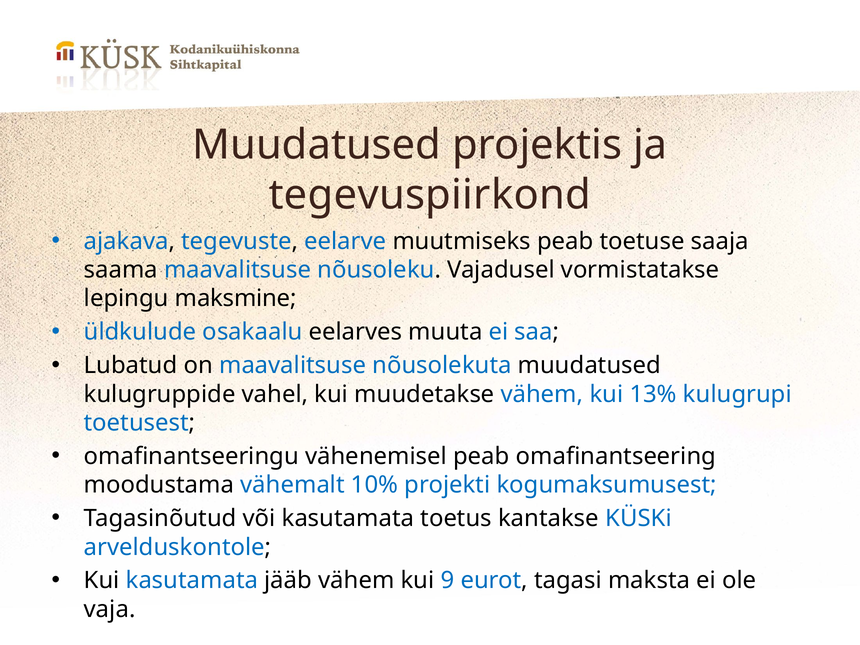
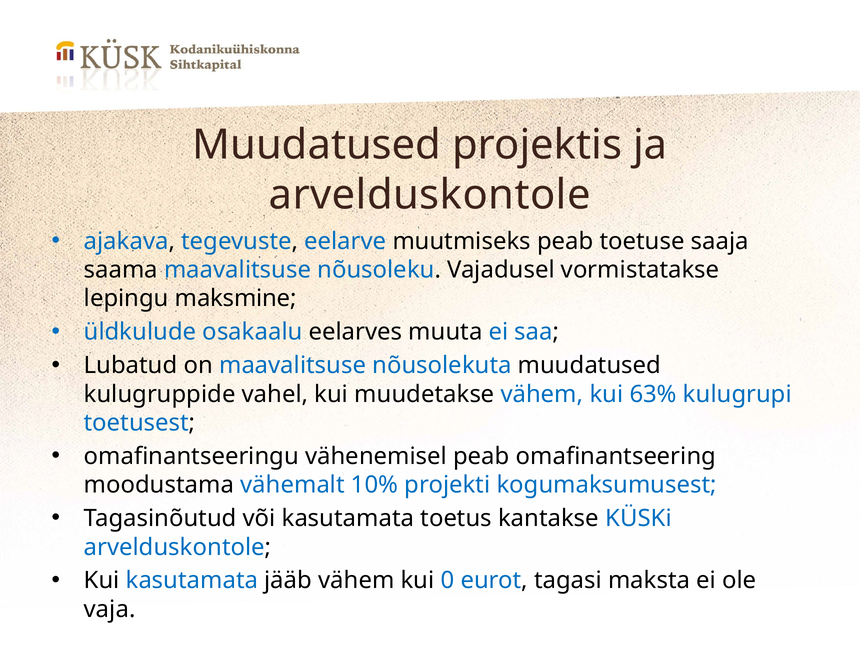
tegevuspiirkond: tegevuspiirkond -> arvelduskontole (430, 195)
13%: 13% -> 63% (653, 394)
9: 9 -> 0 (448, 581)
